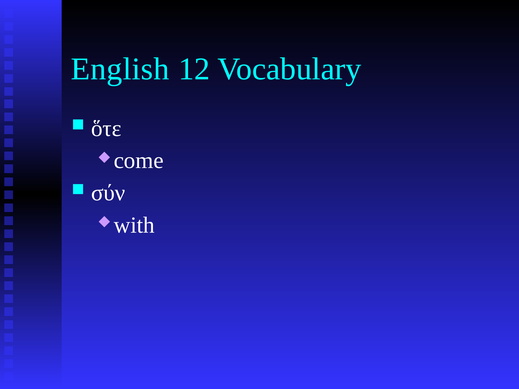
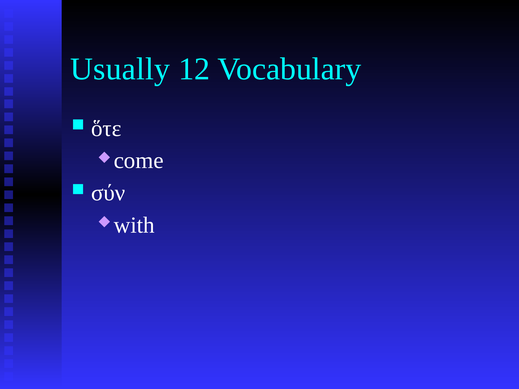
English: English -> Usually (120, 69)
